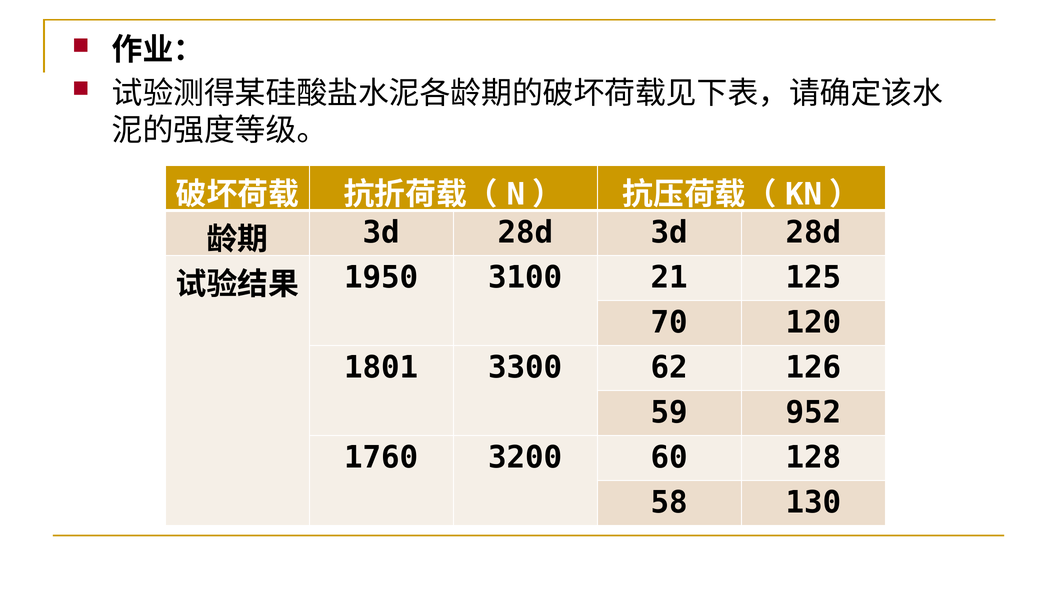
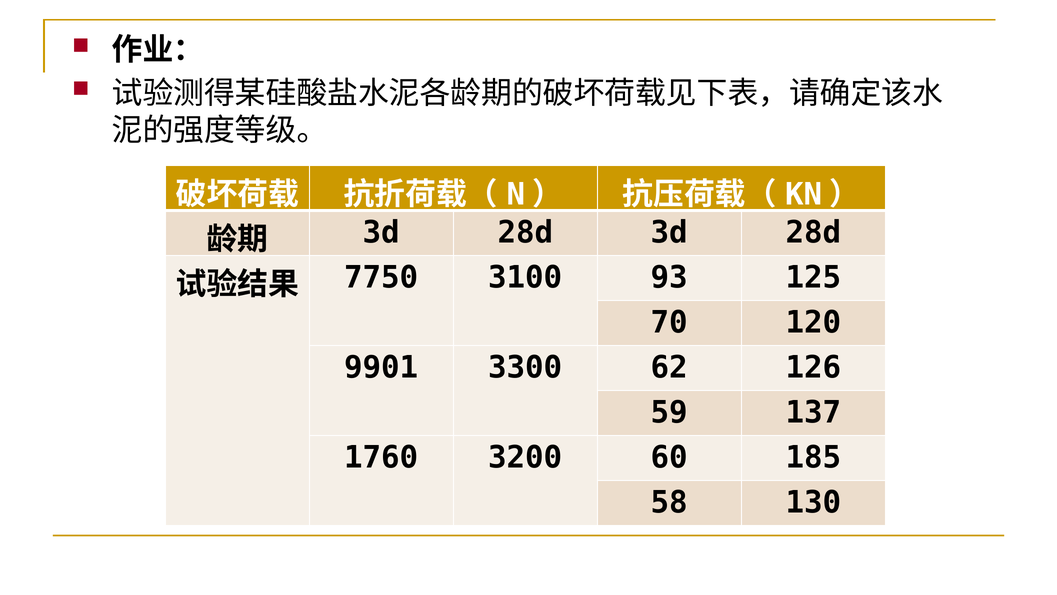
1950: 1950 -> 7750 (381, 277)
21: 21 -> 93 (669, 277)
1801: 1801 -> 9901 (381, 367)
952: 952 -> 137 (813, 412)
128: 128 -> 185 (813, 457)
